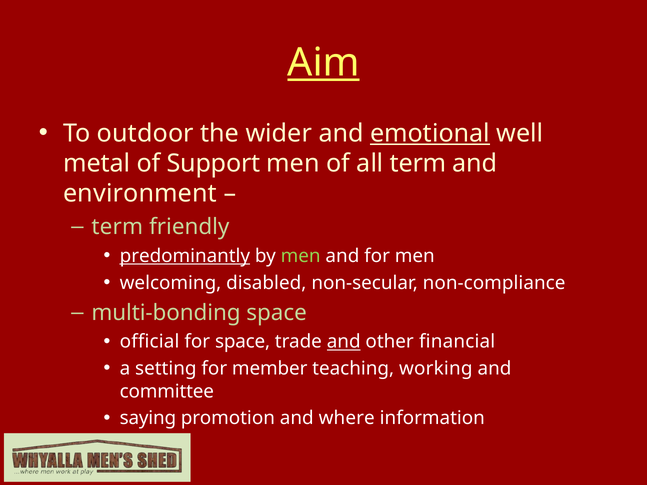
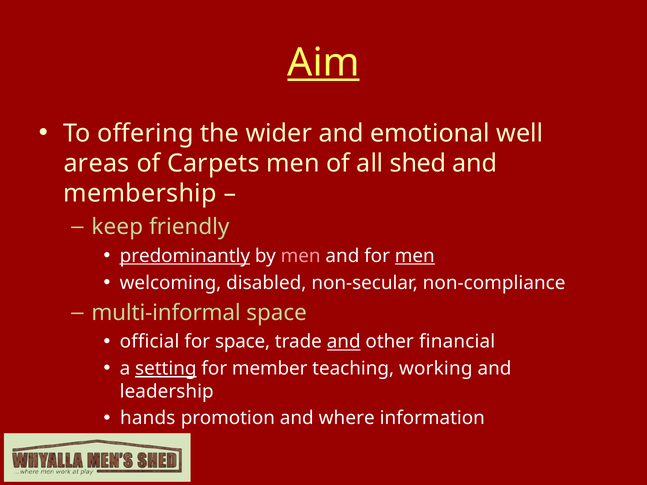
outdoor: outdoor -> offering (145, 133)
emotional underline: present -> none (430, 133)
metal: metal -> areas (96, 164)
Support: Support -> Carpets (213, 164)
all term: term -> shed (418, 164)
environment: environment -> membership (140, 194)
term: term -> keep (117, 227)
men colour: light green -> pink (301, 256)
men underline: none -> present (415, 256)
multi-bonding: multi-bonding -> multi-informal (166, 313)
setting underline: none -> present (166, 369)
committee: committee -> leadership (167, 392)
saying: saying -> hands (148, 418)
